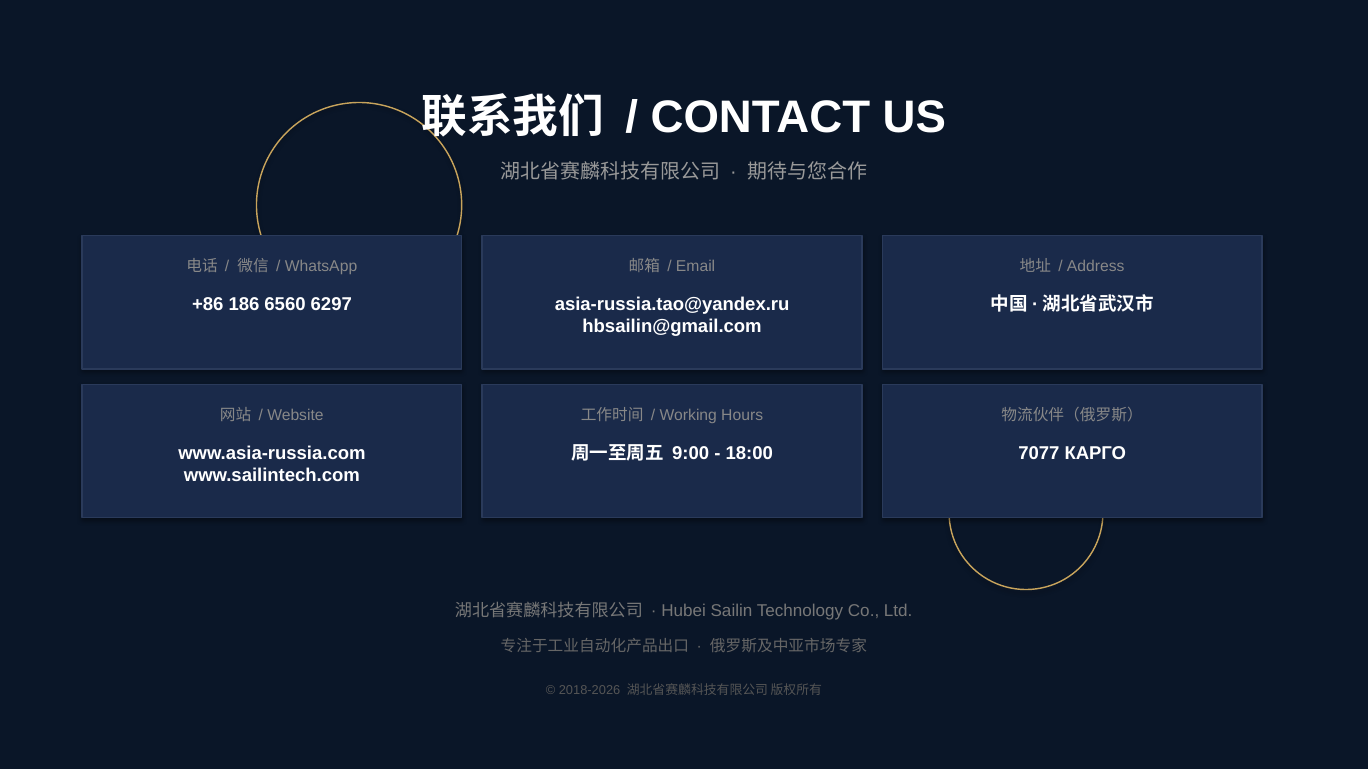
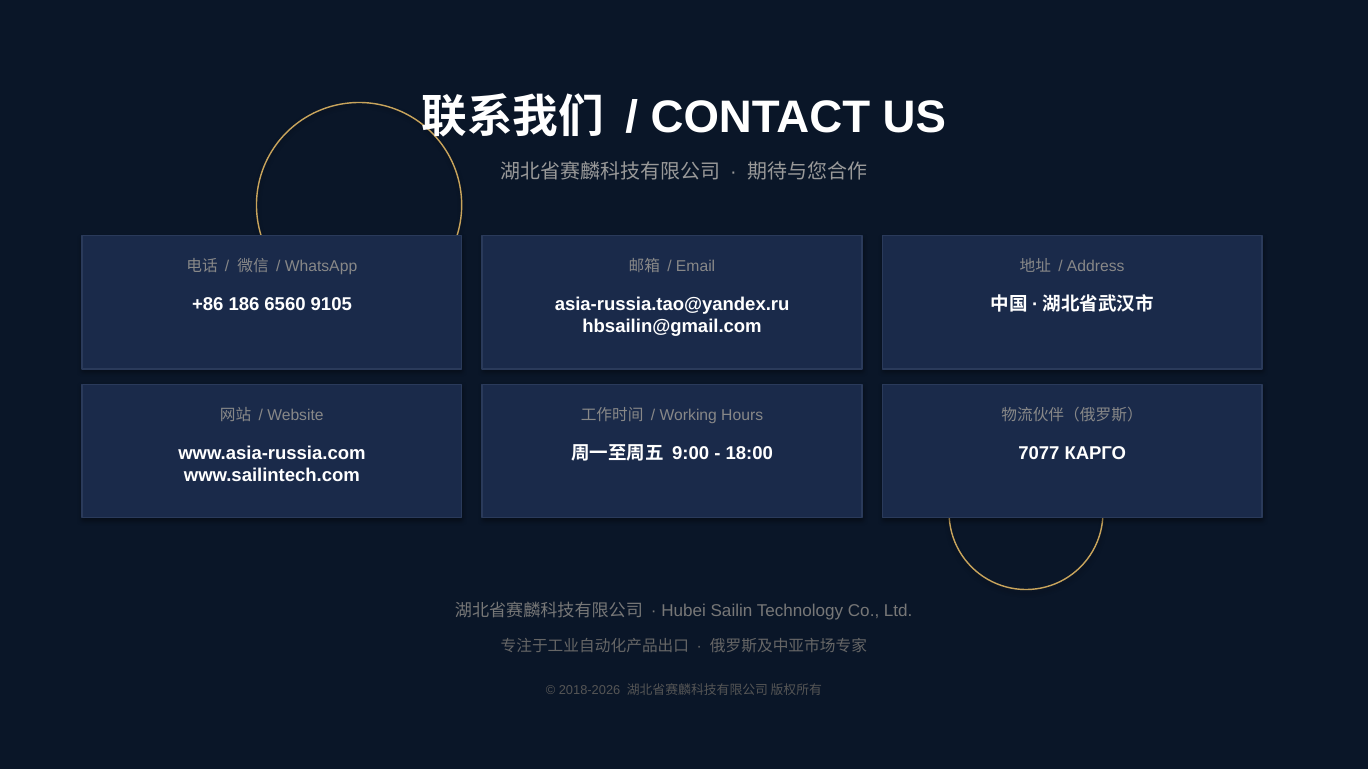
6297: 6297 -> 9105 (331, 305)
